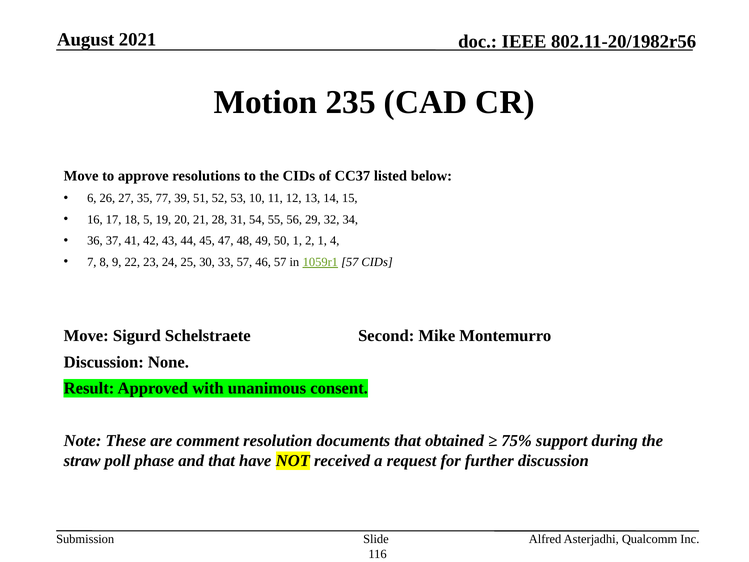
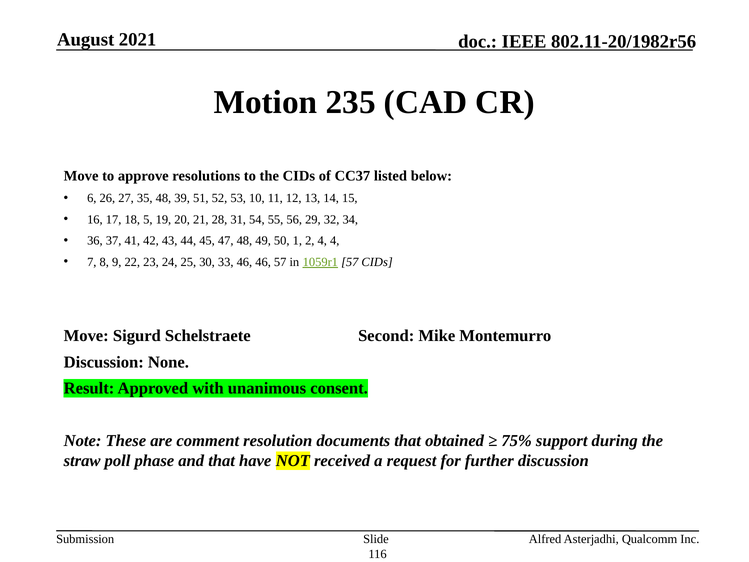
35 77: 77 -> 48 (163, 198)
2 1: 1 -> 4 (322, 241)
33 57: 57 -> 46 (244, 262)
